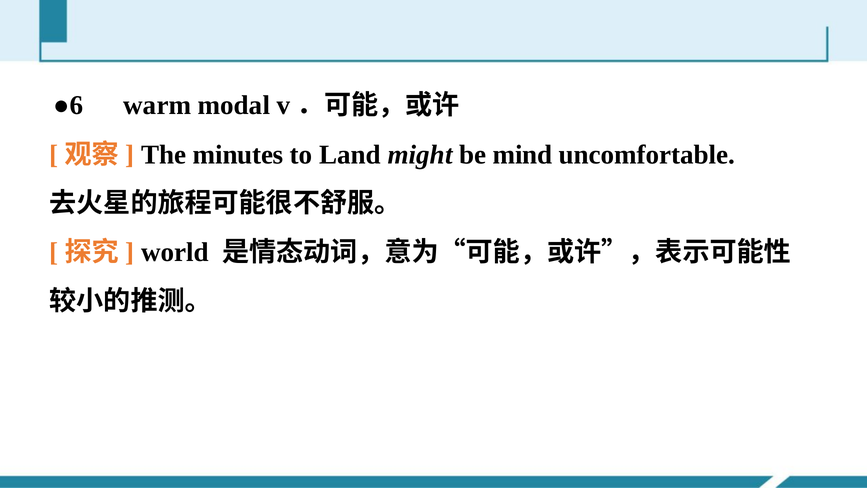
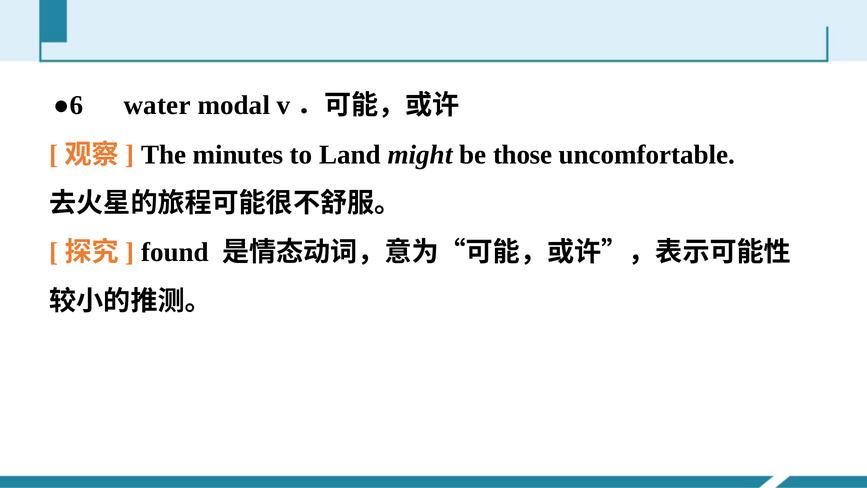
warm: warm -> water (157, 105)
mind: mind -> those (523, 155)
world: world -> found (175, 252)
